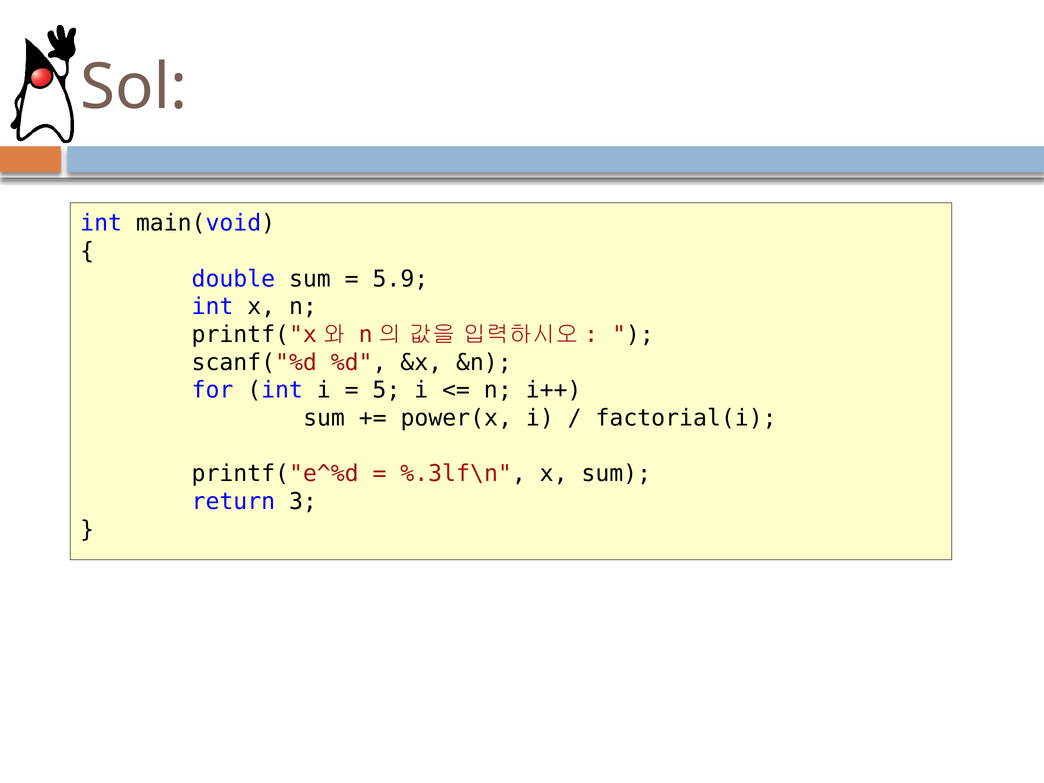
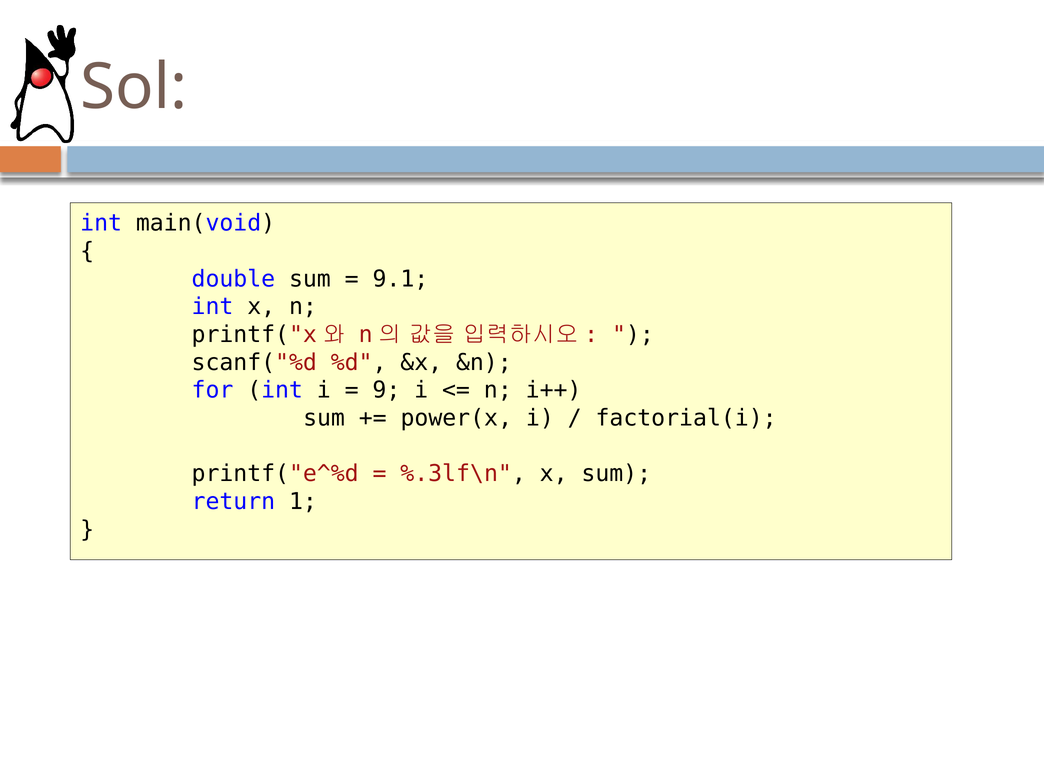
5.9: 5.9 -> 9.1 (400, 279)
5: 5 -> 9 (386, 390)
3: 3 -> 1 (303, 502)
